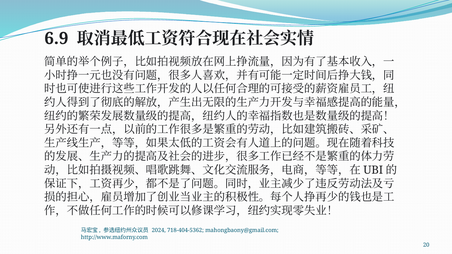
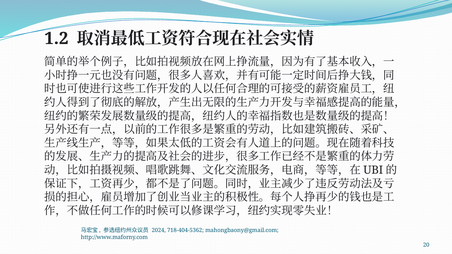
6.9: 6.9 -> 1.2 (56, 38)
